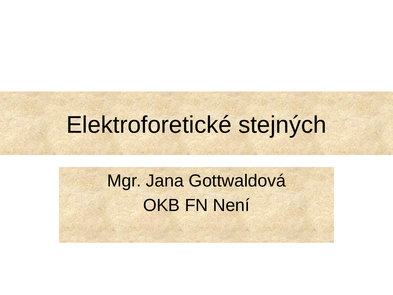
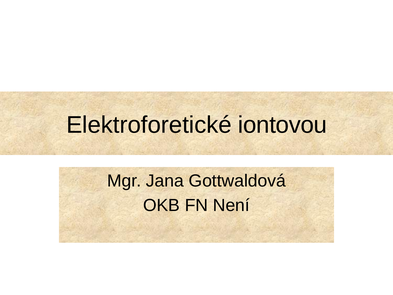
stejných: stejných -> iontovou (282, 125)
